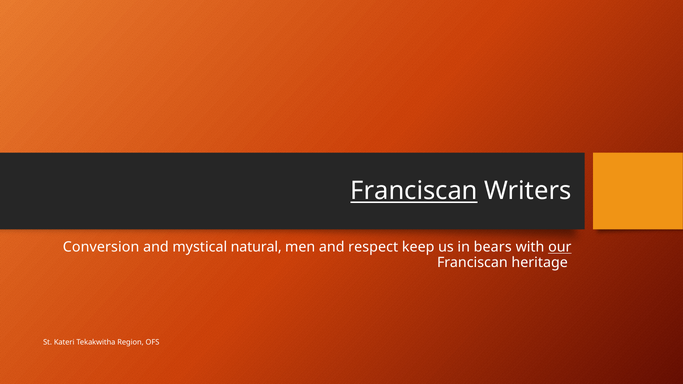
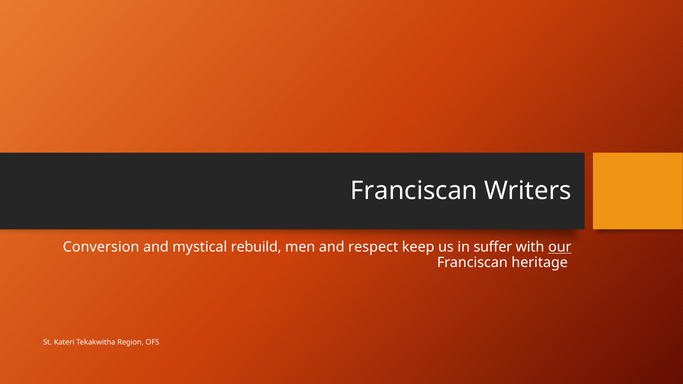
Franciscan underline: present -> none (414, 191)
natural: natural -> rebuild (256, 247)
bears: bears -> suffer (493, 247)
